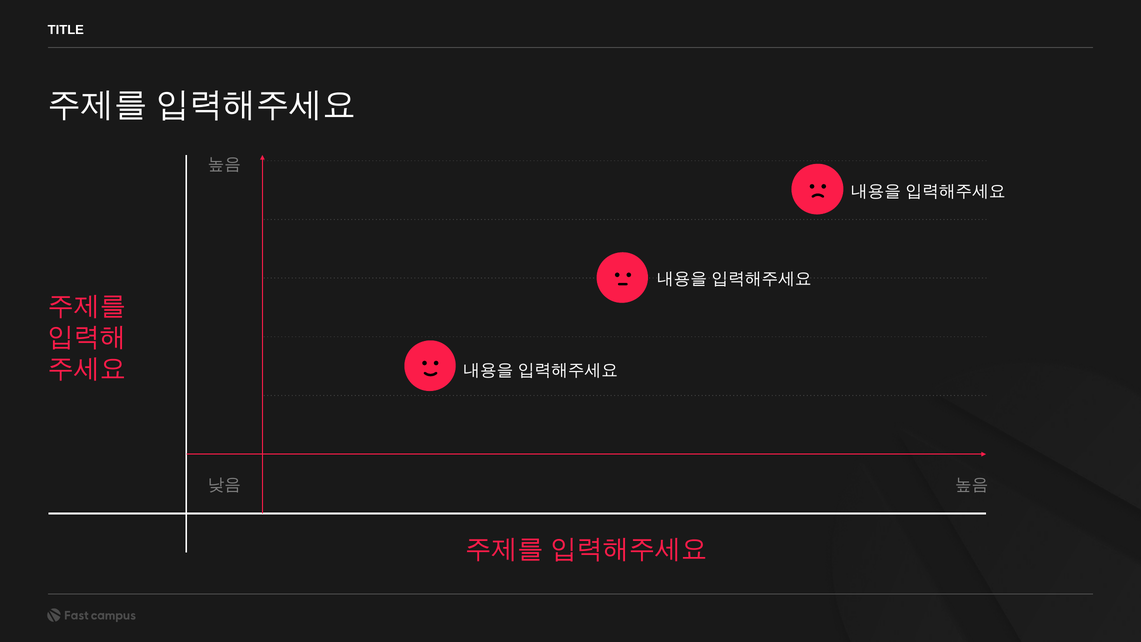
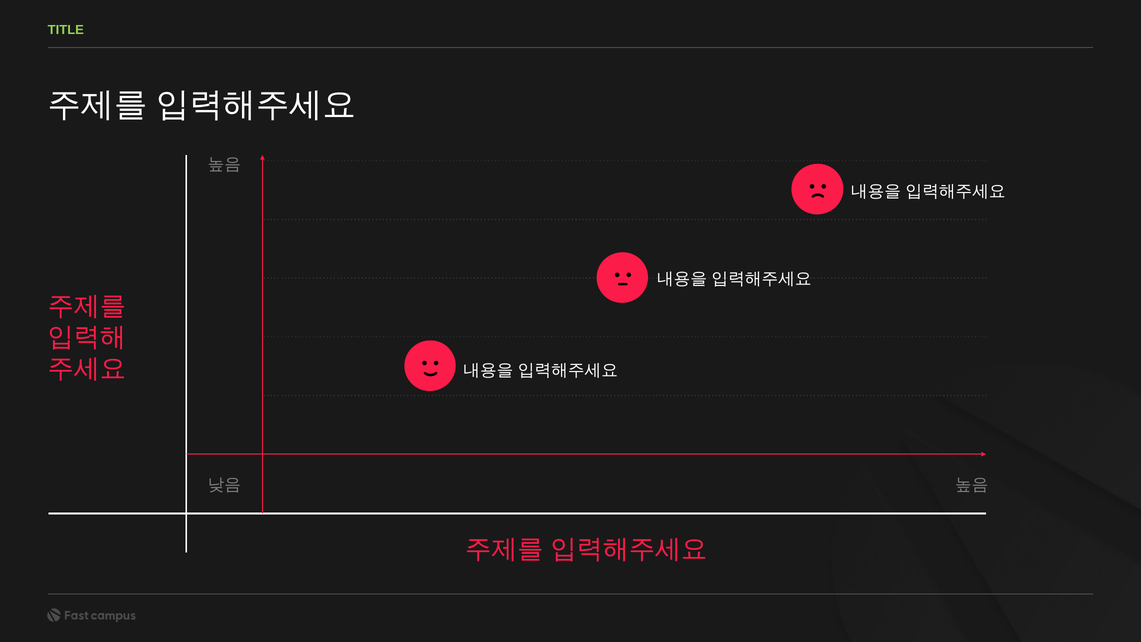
TITLE colour: white -> light green (66, 30)
